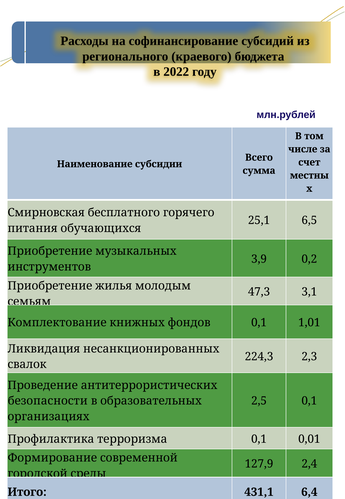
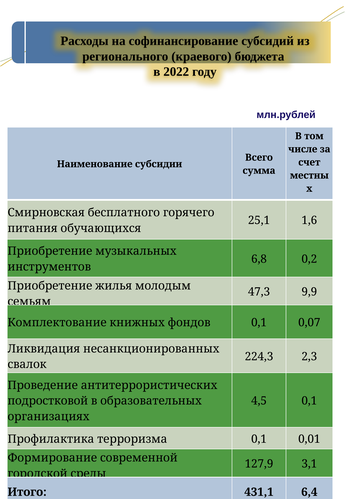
6,5: 6,5 -> 1,6 (309, 220)
3,9: 3,9 -> 6,8 (259, 259)
3,1: 3,1 -> 9,9 (309, 291)
1,01: 1,01 -> 0,07 (309, 322)
безопасности: безопасности -> подростковой (48, 400)
2,5: 2,5 -> 4,5 (259, 400)
2,4: 2,4 -> 3,1 (309, 463)
